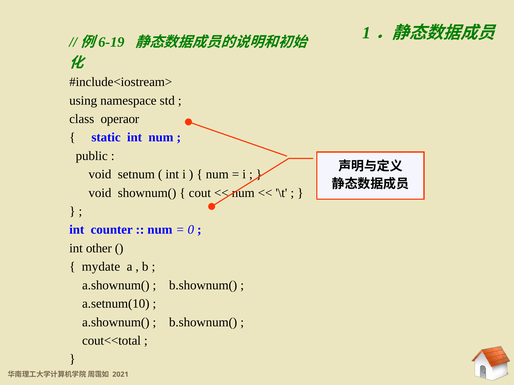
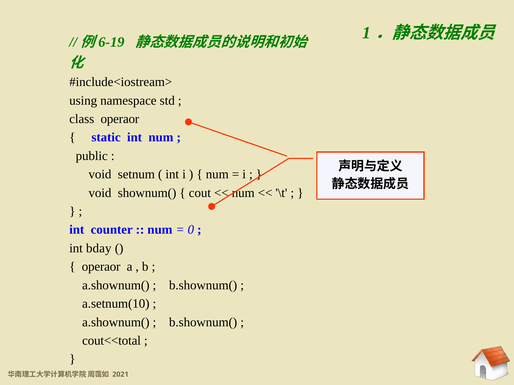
other: other -> bday (99, 249)
mydate: mydate -> operaor (101, 267)
